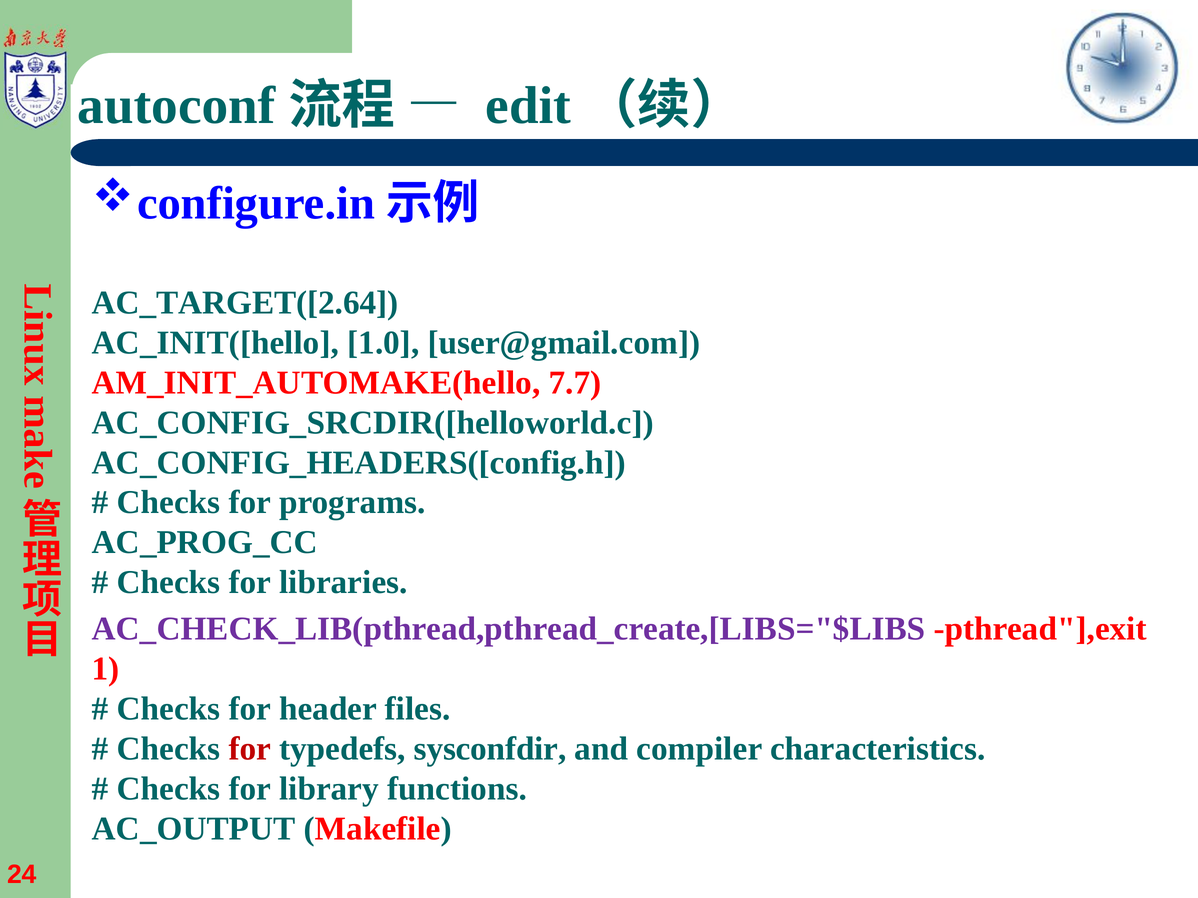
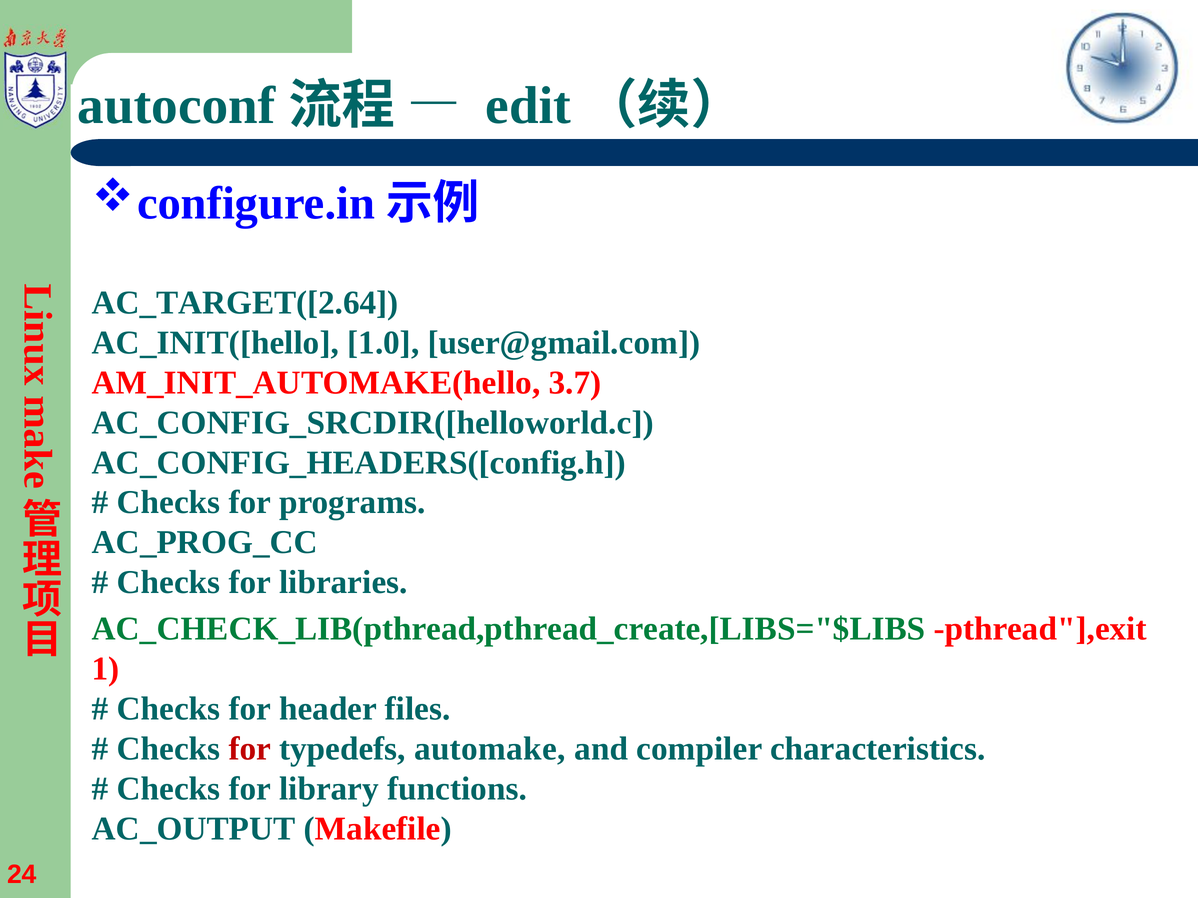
7.7: 7.7 -> 3.7 (575, 383)
AC_CHECK_LIB(pthread,pthread_create,[LIBS="$LIBS colour: purple -> green (509, 629)
sysconfdir: sysconfdir -> automake (490, 749)
